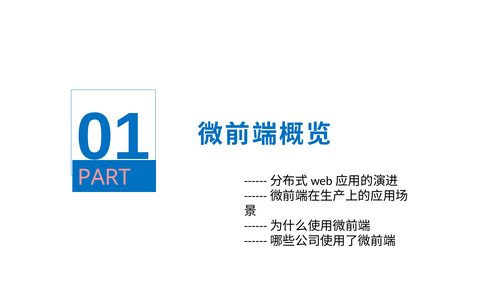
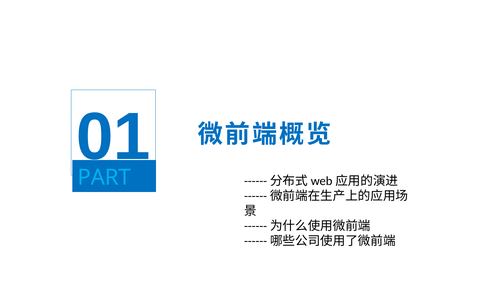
PART colour: pink -> light blue (104, 178)
